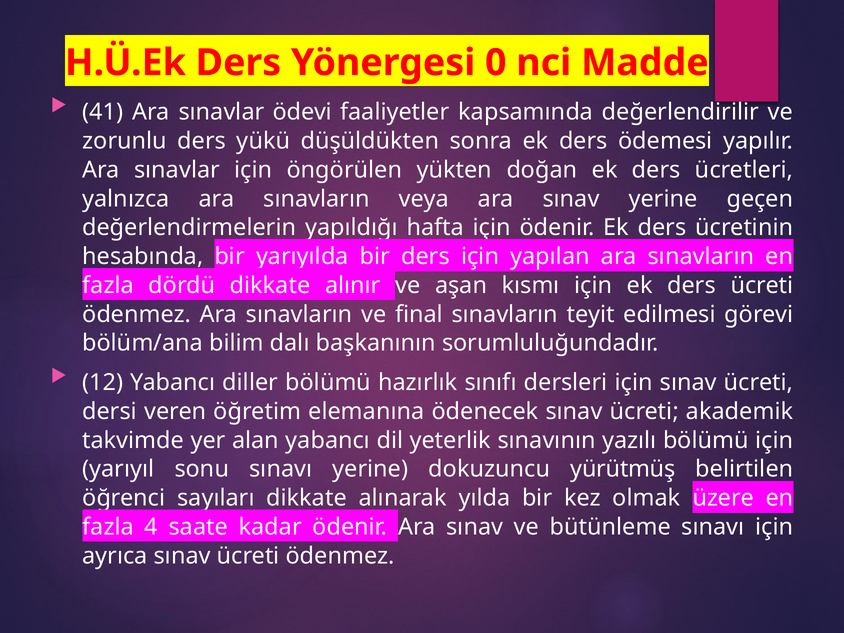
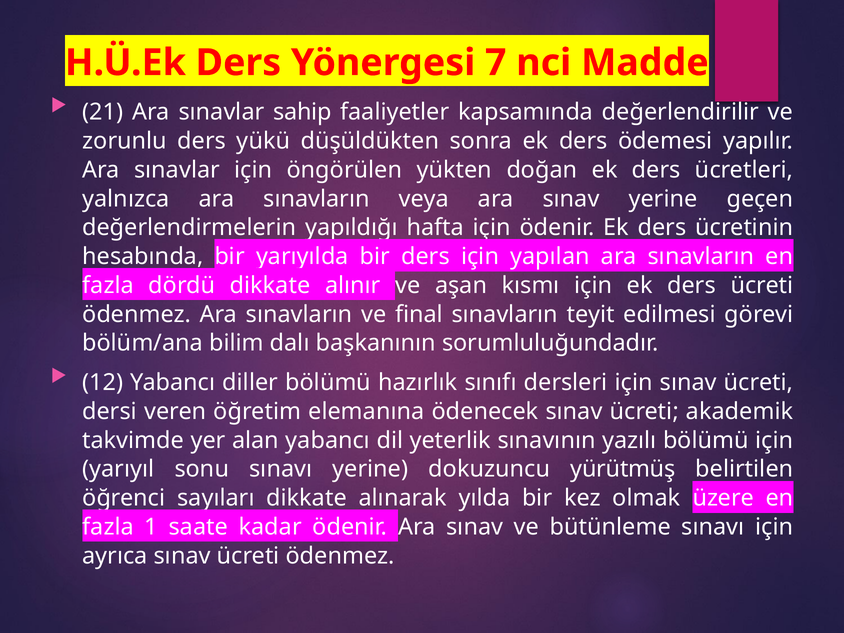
0: 0 -> 7 (496, 63)
41: 41 -> 21 (103, 112)
ödevi: ödevi -> sahip (302, 112)
4: 4 -> 1 (151, 527)
